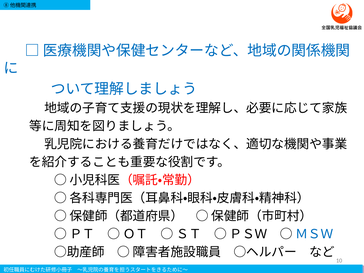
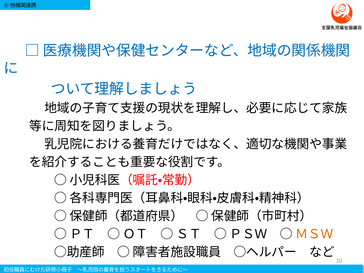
ＭＳＷ colour: blue -> orange (314, 234)
